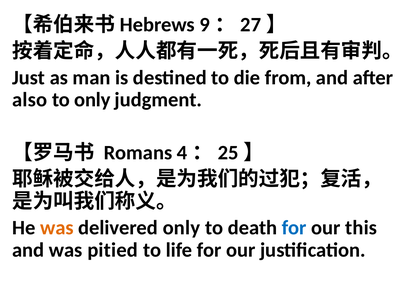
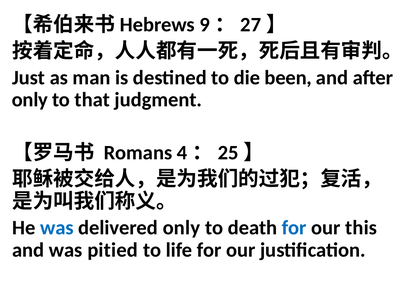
from: from -> been (288, 78)
also: also -> only (30, 100)
to only: only -> that (92, 100)
was colour: orange -> blue (57, 228)
